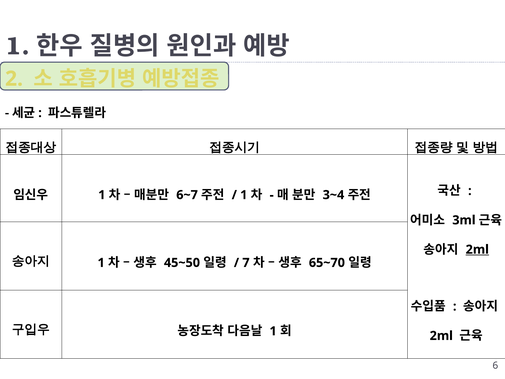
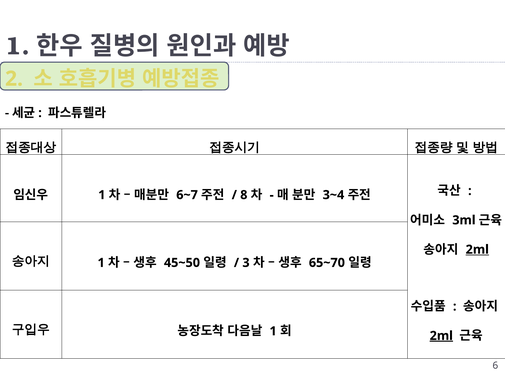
1: 1 -> 8 (244, 195)
7: 7 -> 3 (246, 263)
2ml underline: none -> present (441, 336)
